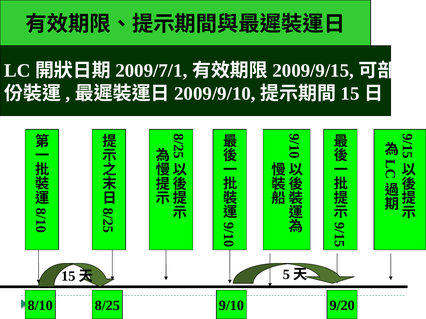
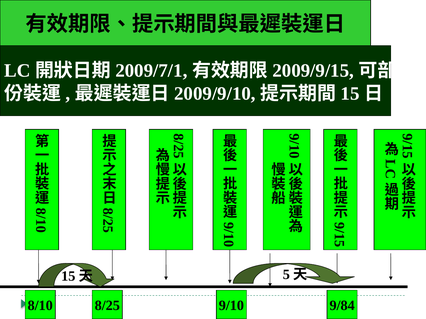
9/20: 9/20 -> 9/84 (342, 306)
